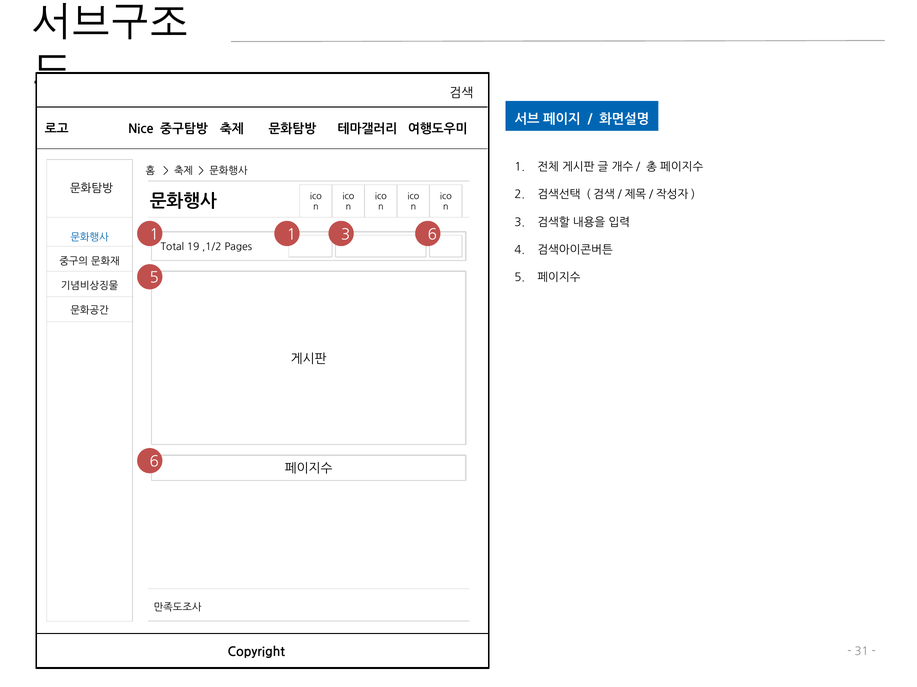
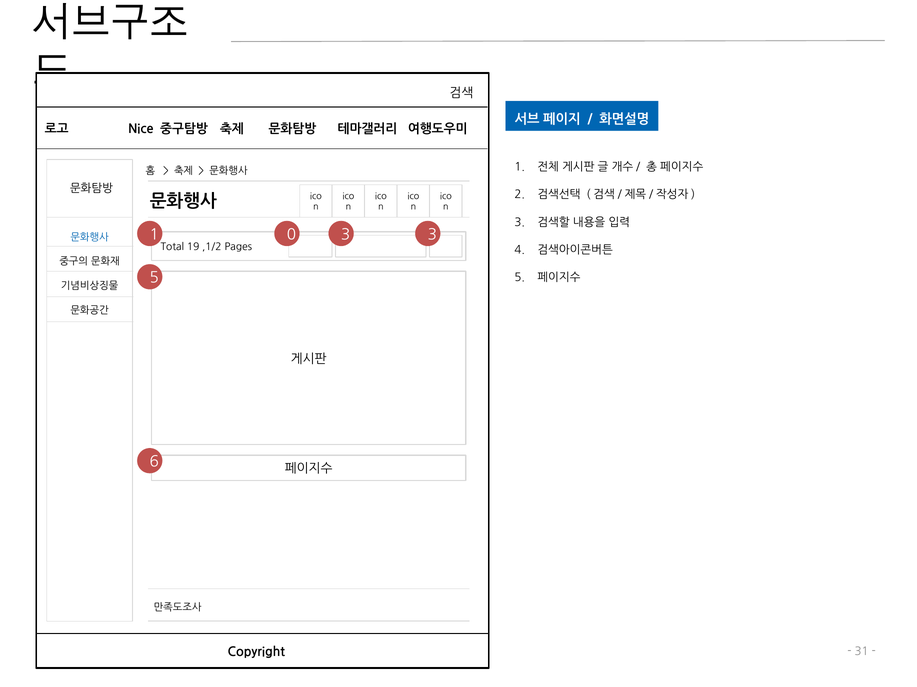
1 1: 1 -> 0 (291, 235)
3 6: 6 -> 3 (432, 235)
